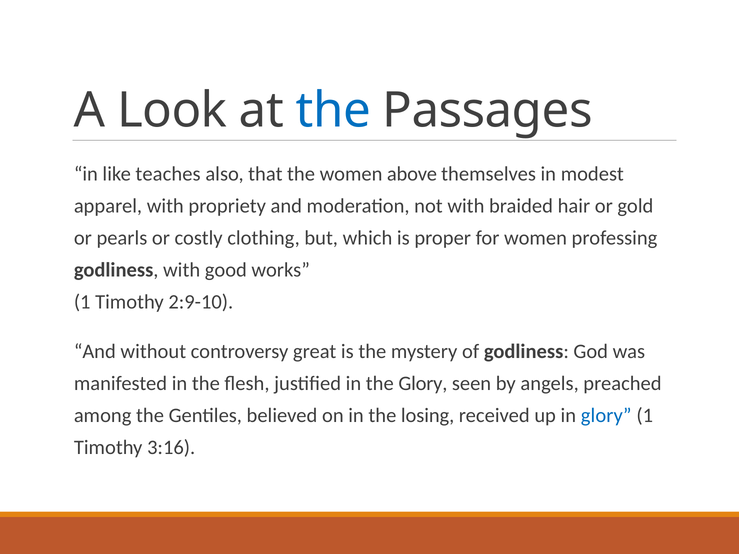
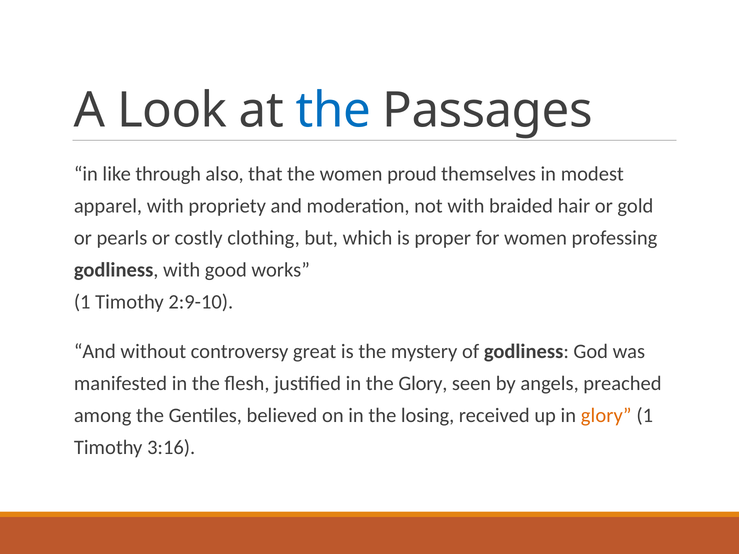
teaches: teaches -> through (168, 174)
above: above -> proud (412, 174)
glory colour: blue -> orange (606, 416)
